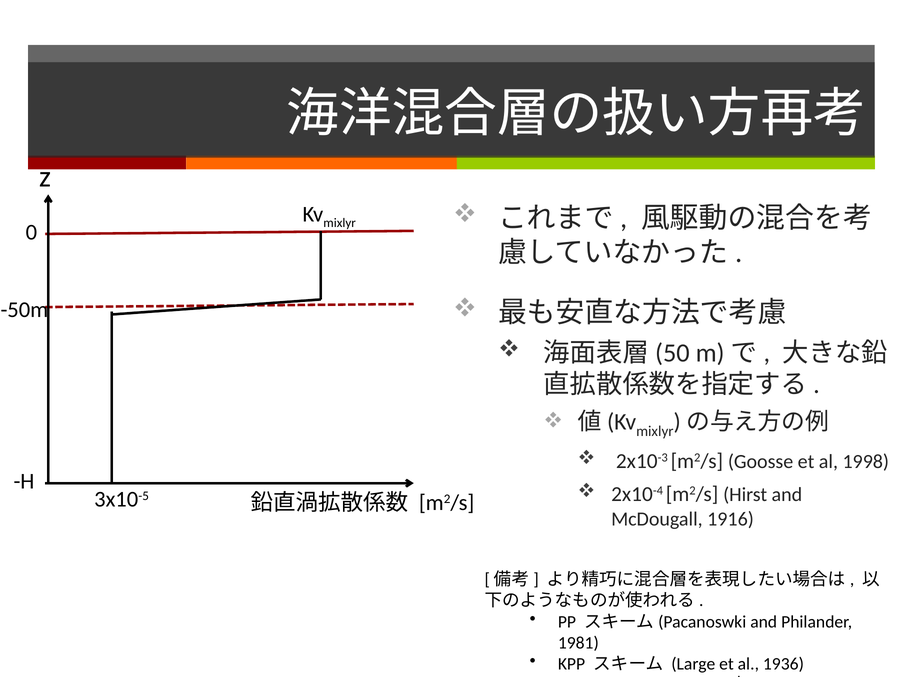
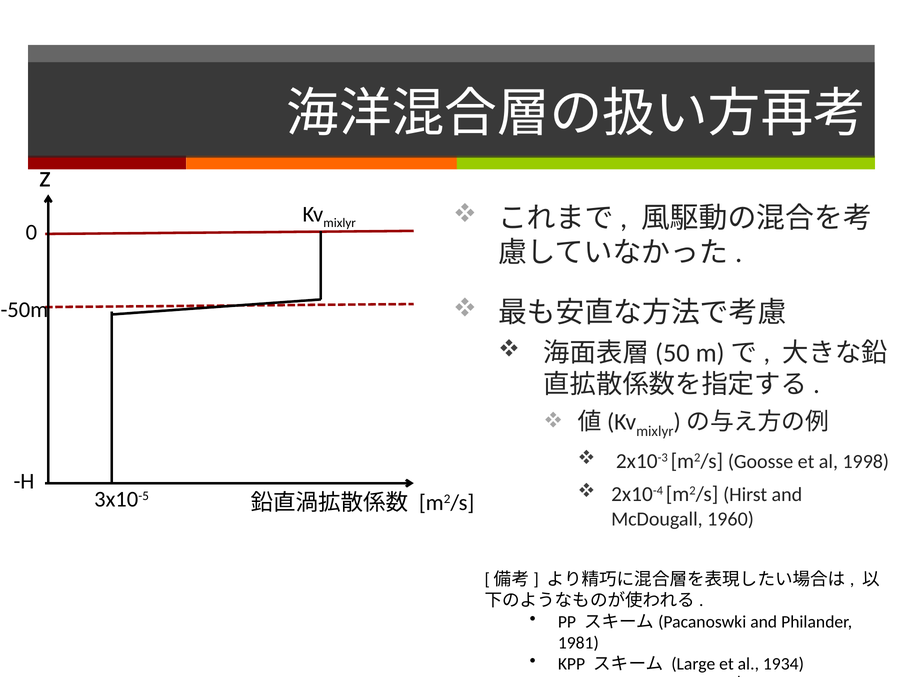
1916: 1916 -> 1960 (731, 519)
1936: 1936 -> 1934 (783, 664)
